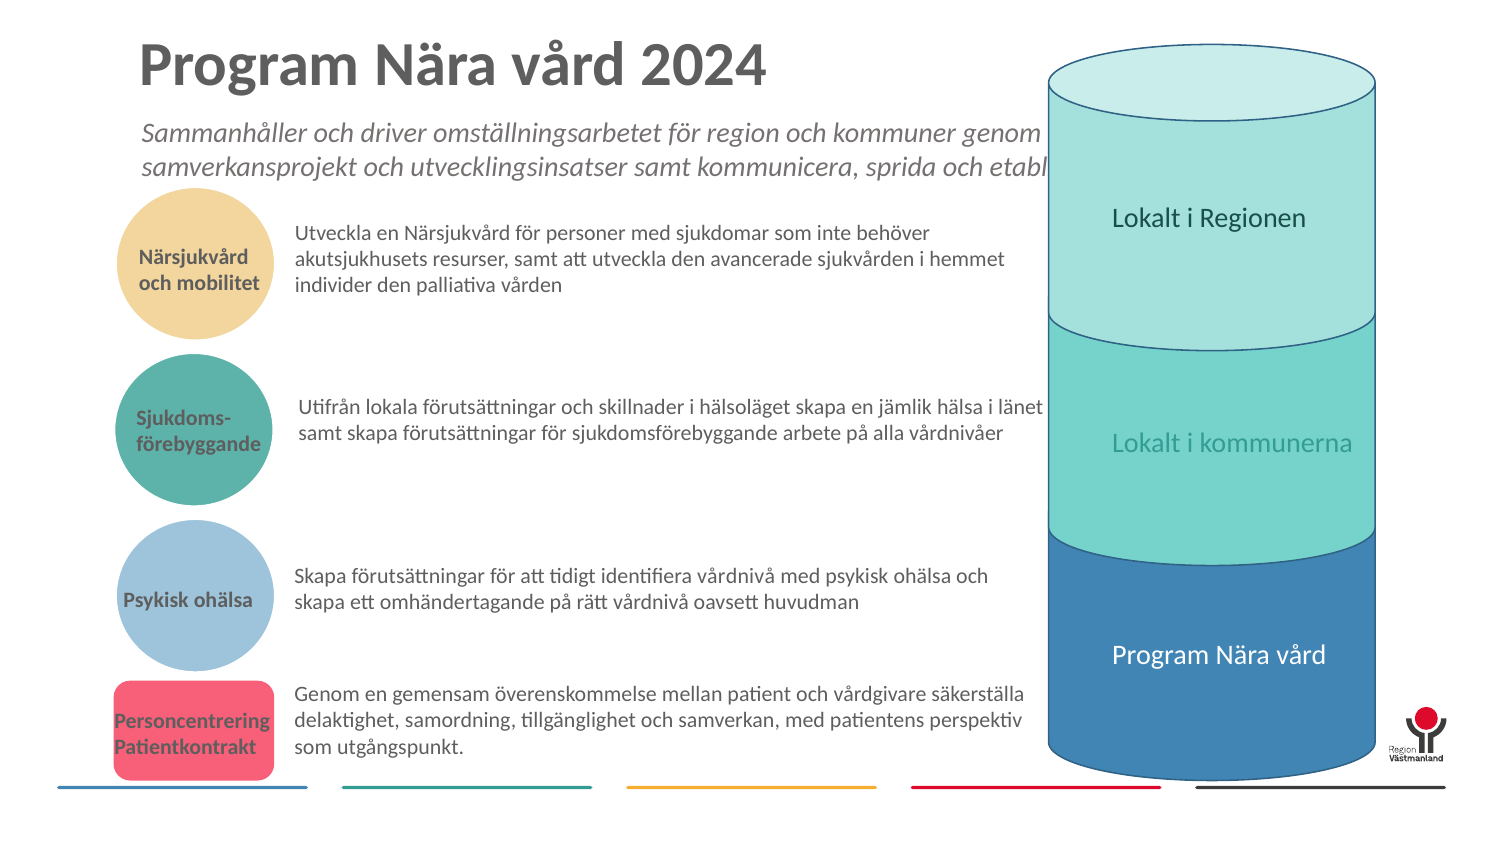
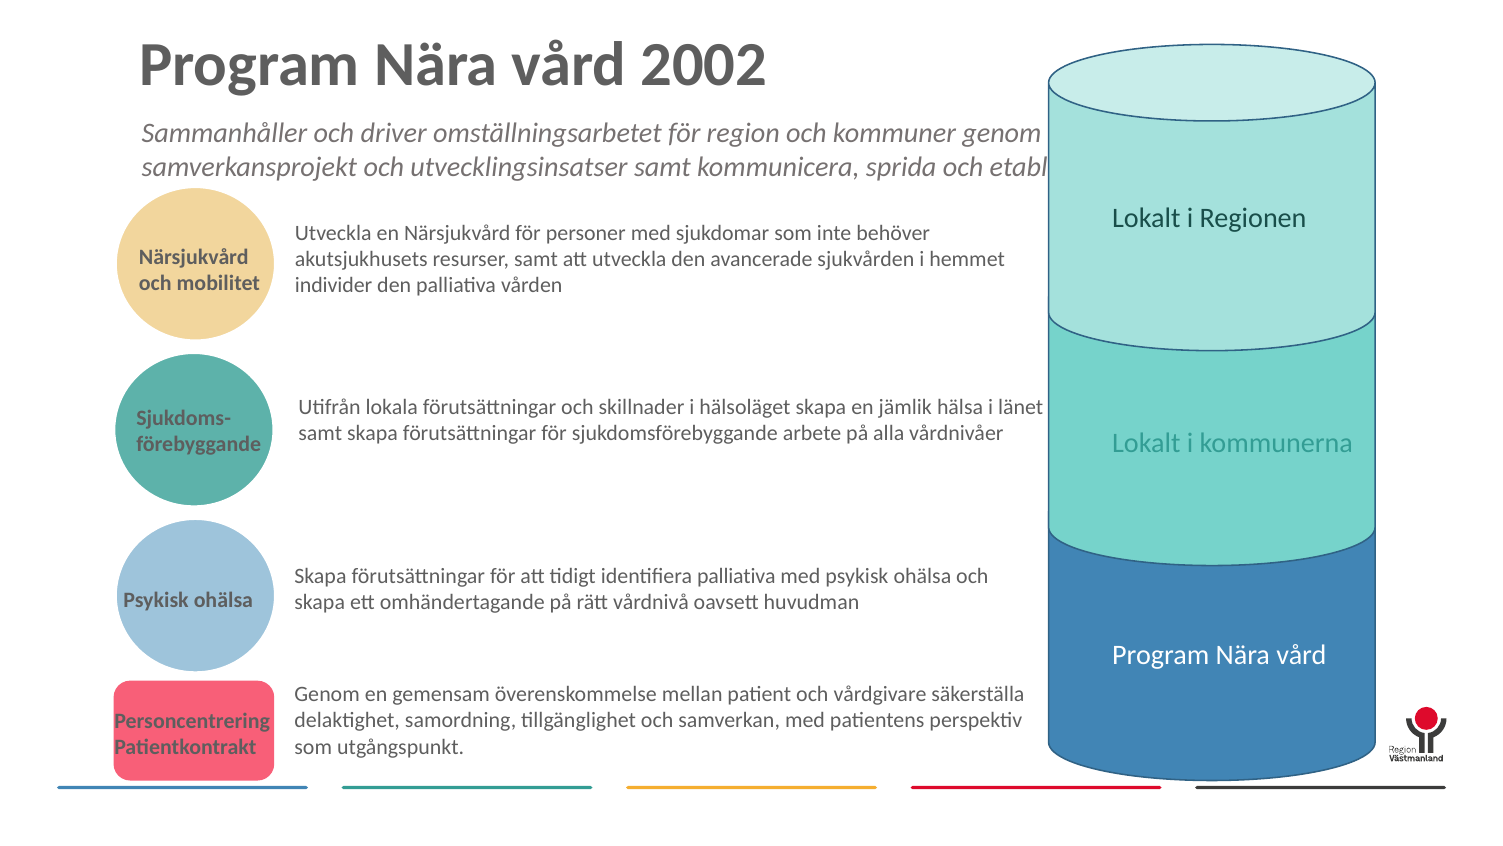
2024: 2024 -> 2002 (704, 65)
identifiera vårdnivå: vårdnivå -> palliativa (736, 576)
